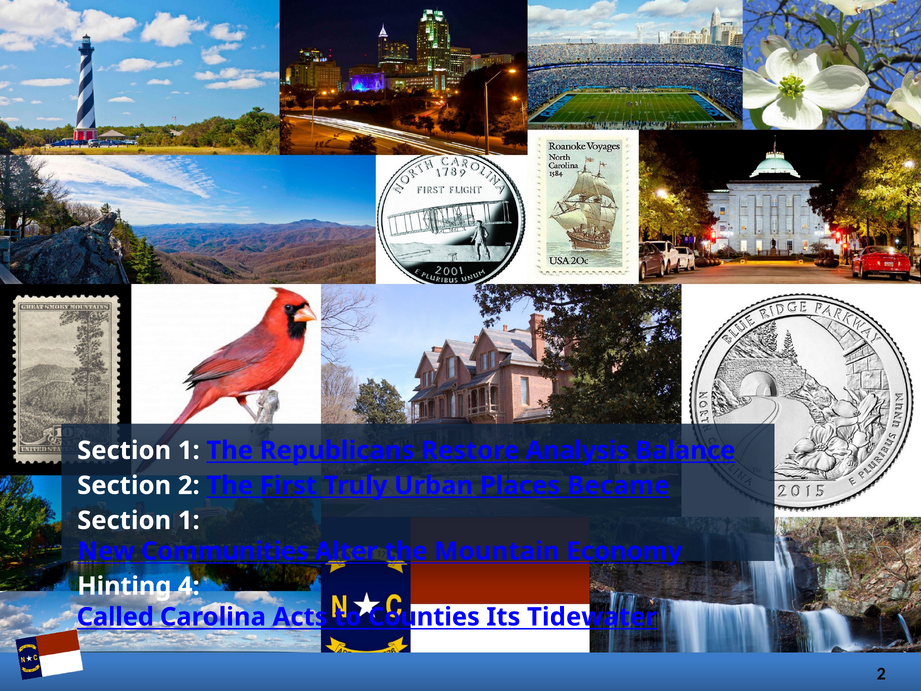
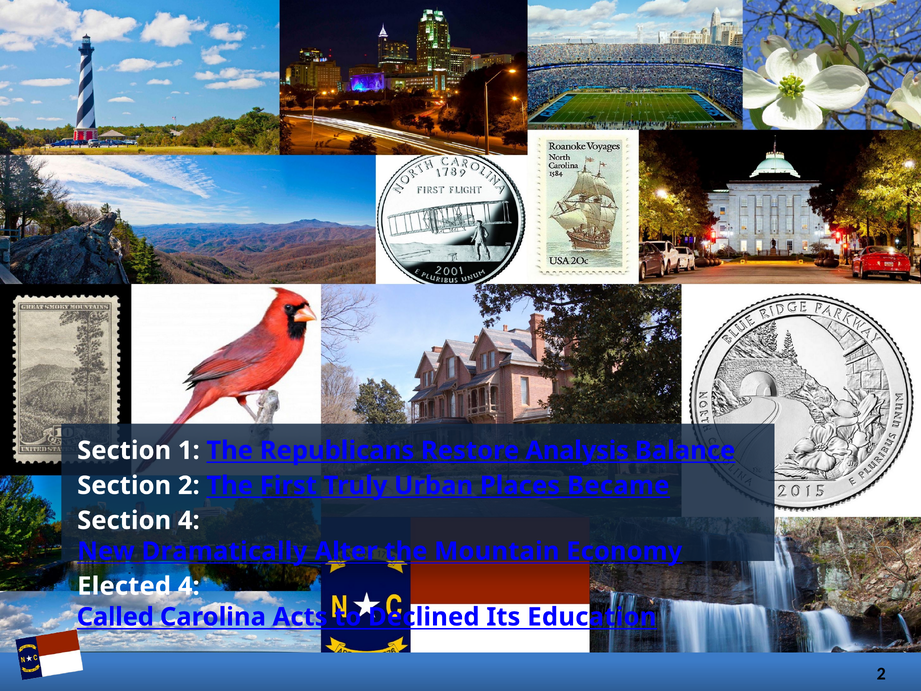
1: 1 -> 4 (189, 520)
Communities: Communities -> Dramatically (224, 551)
Hinting: Hinting -> Elected (124, 586)
Counties: Counties -> Declined (424, 617)
Tidewater: Tidewater -> Education (592, 617)
